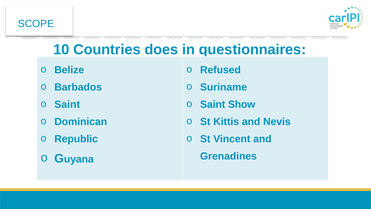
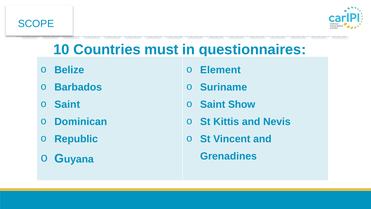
does: does -> must (161, 49)
Refused: Refused -> Element (220, 70)
